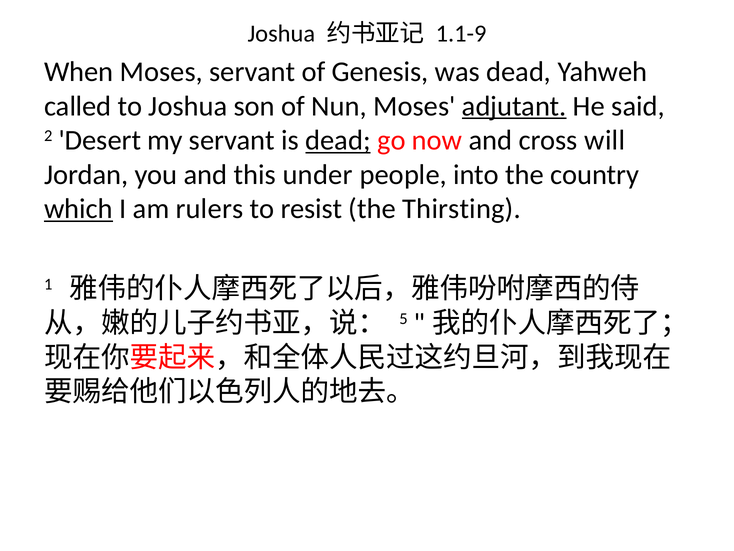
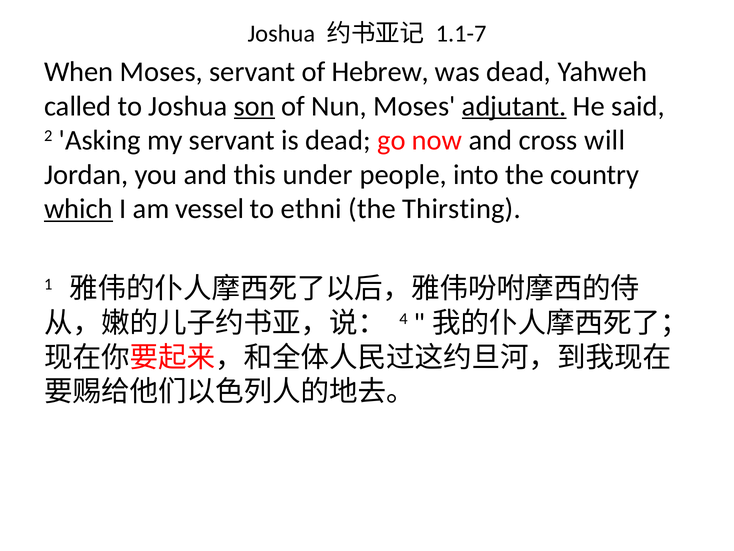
1.1-9: 1.1-9 -> 1.1-7 (461, 34)
Genesis: Genesis -> Hebrew (380, 72)
son underline: none -> present (254, 106)
Desert: Desert -> Asking (100, 140)
dead underline: present -> none (338, 140)
rulers: rulers -> vessel (210, 209)
resist: resist -> ethni (311, 209)
5: 5 -> 4 (403, 318)
